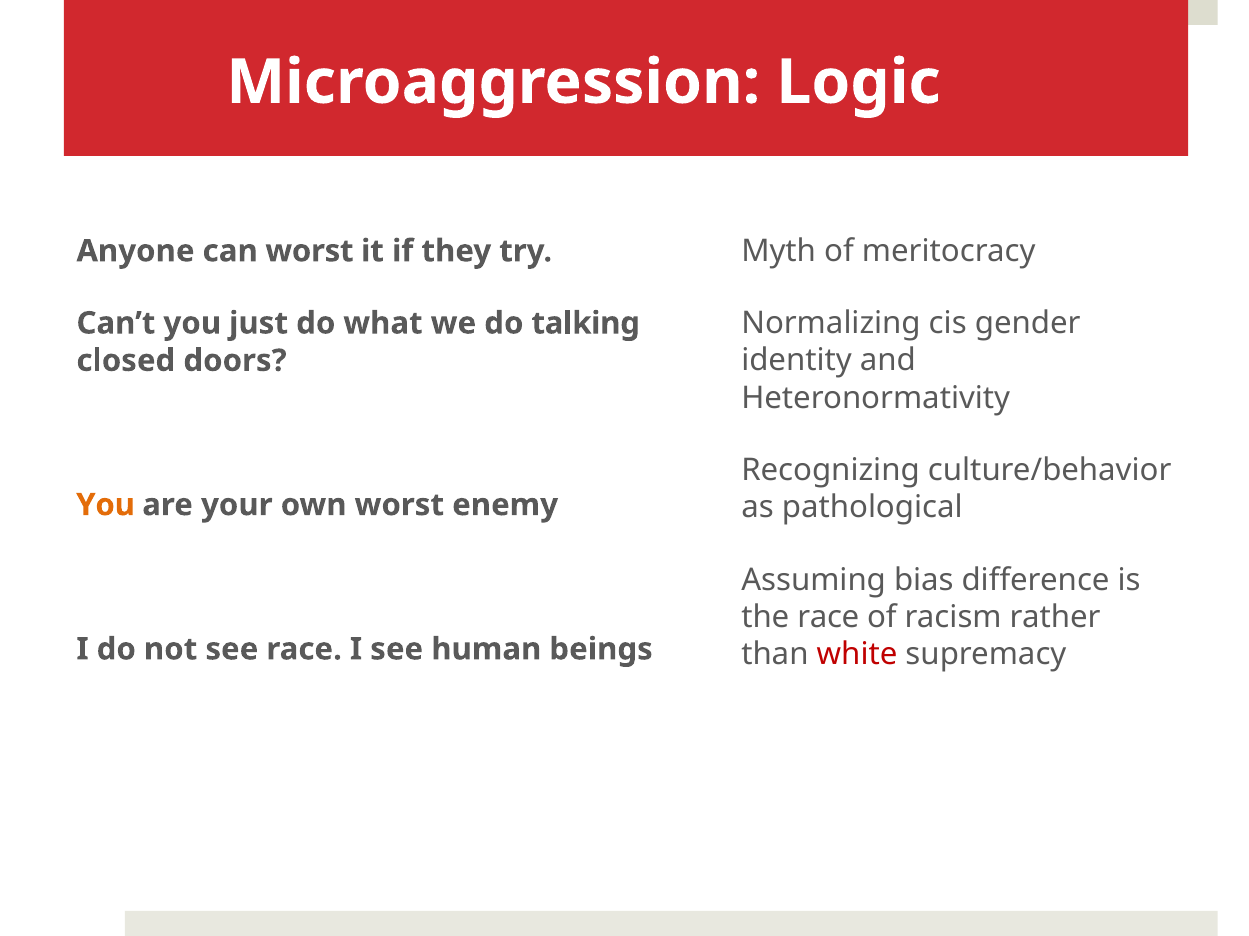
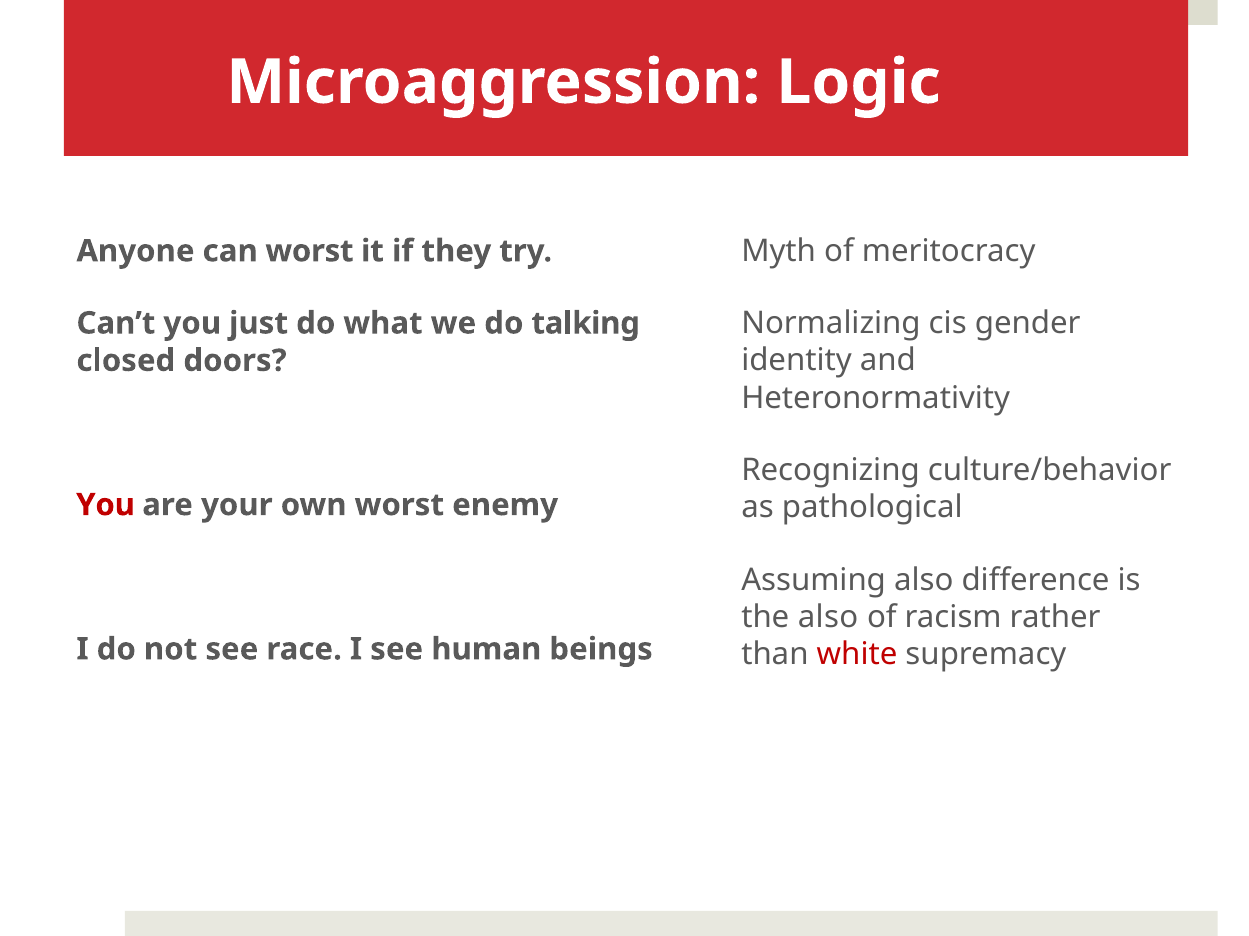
You colour: orange -> red (105, 505)
Assuming bias: bias -> also (924, 580)
the race: race -> also (828, 618)
